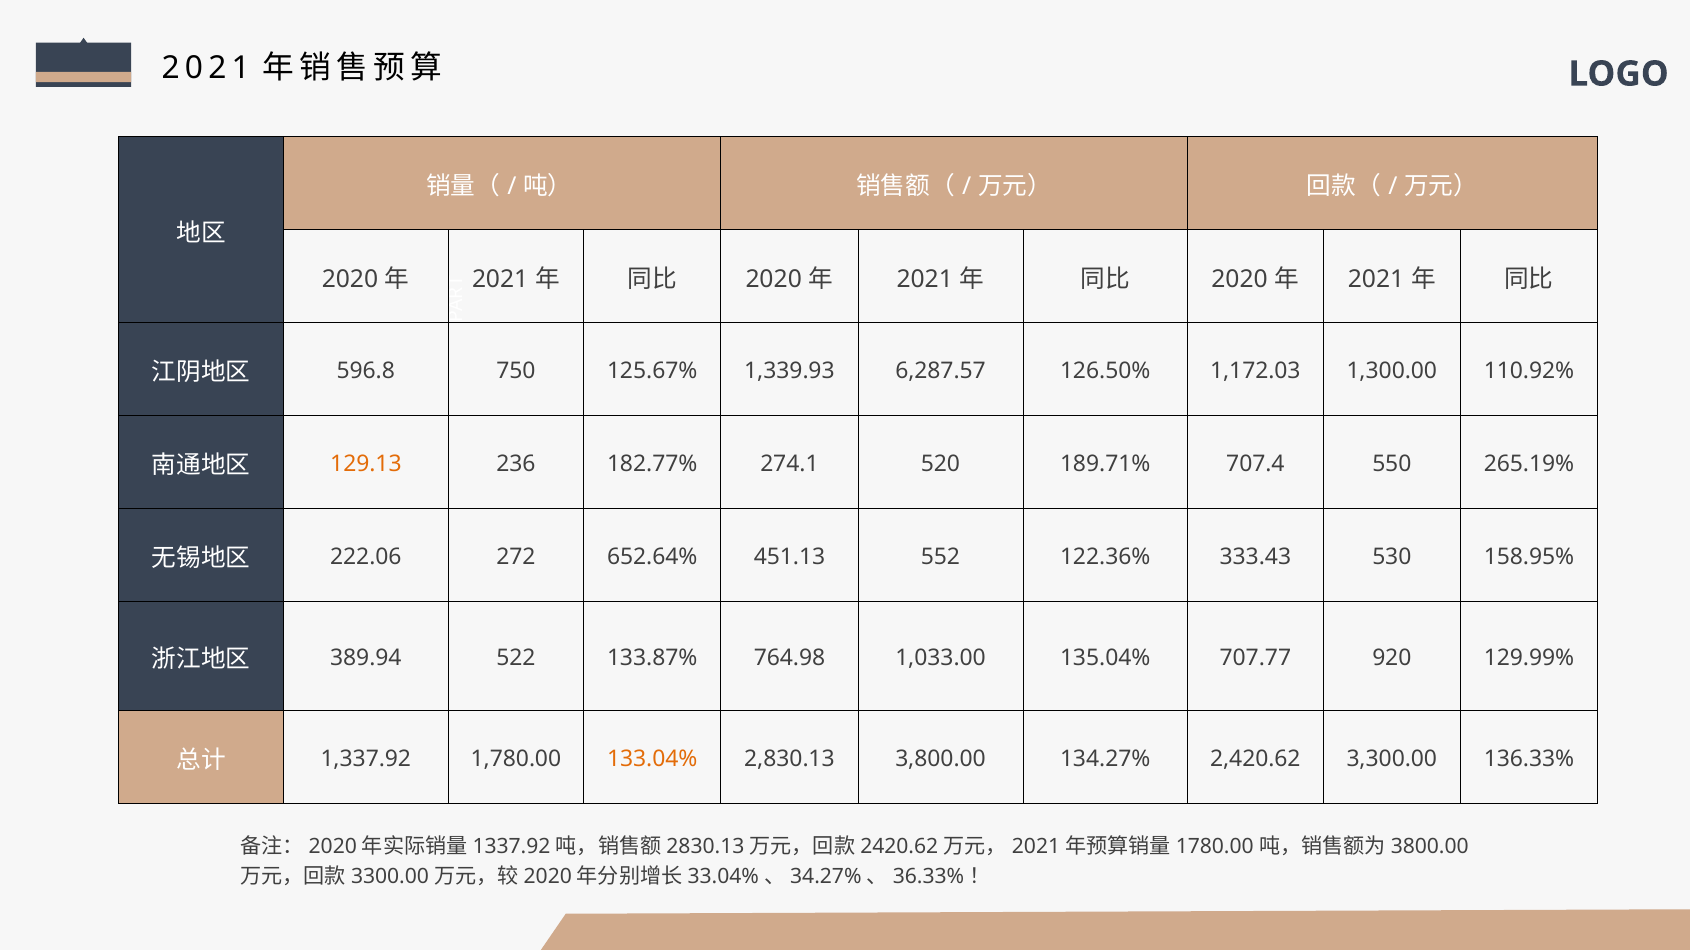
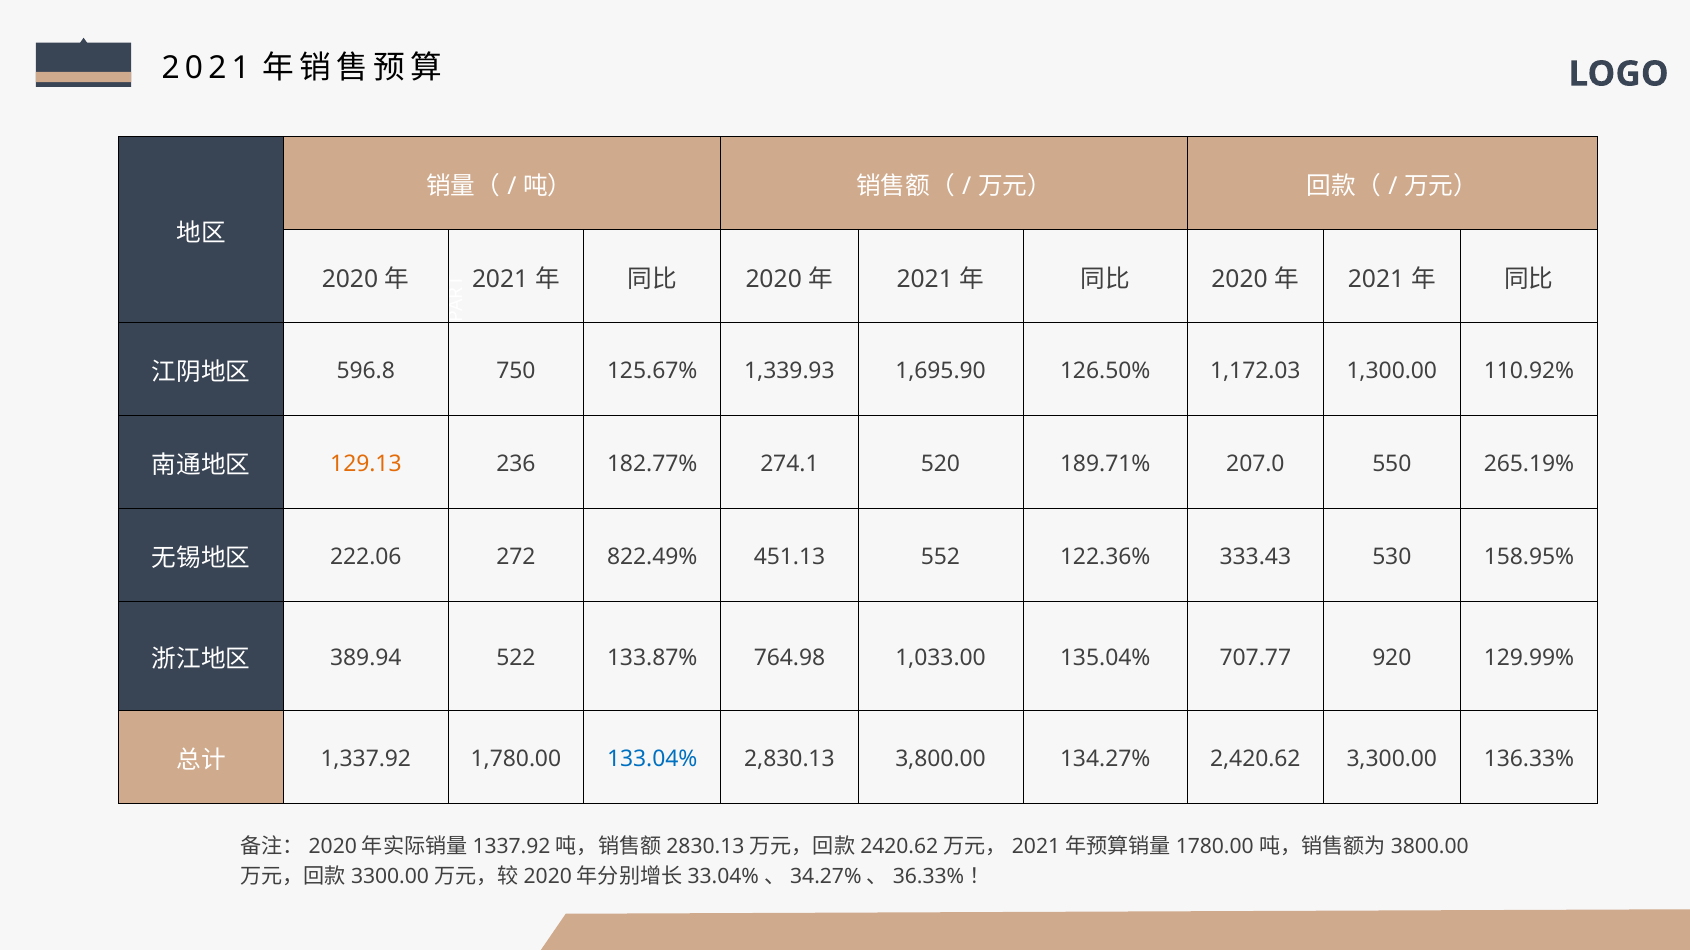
6,287.57: 6,287.57 -> 1,695.90 (941, 371)
707.4: 707.4 -> 207.0 (1255, 464)
652.64%: 652.64% -> 822.49% (652, 557)
133.04% colour: orange -> blue (652, 759)
